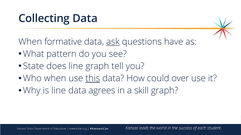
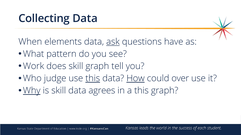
formative: formative -> elements (63, 42)
State: State -> Work (34, 66)
does line: line -> skill (76, 66)
Who when: when -> judge (55, 79)
How underline: none -> present (136, 79)
Why underline: none -> present (32, 91)
is line: line -> skill (59, 91)
a skill: skill -> this (141, 91)
